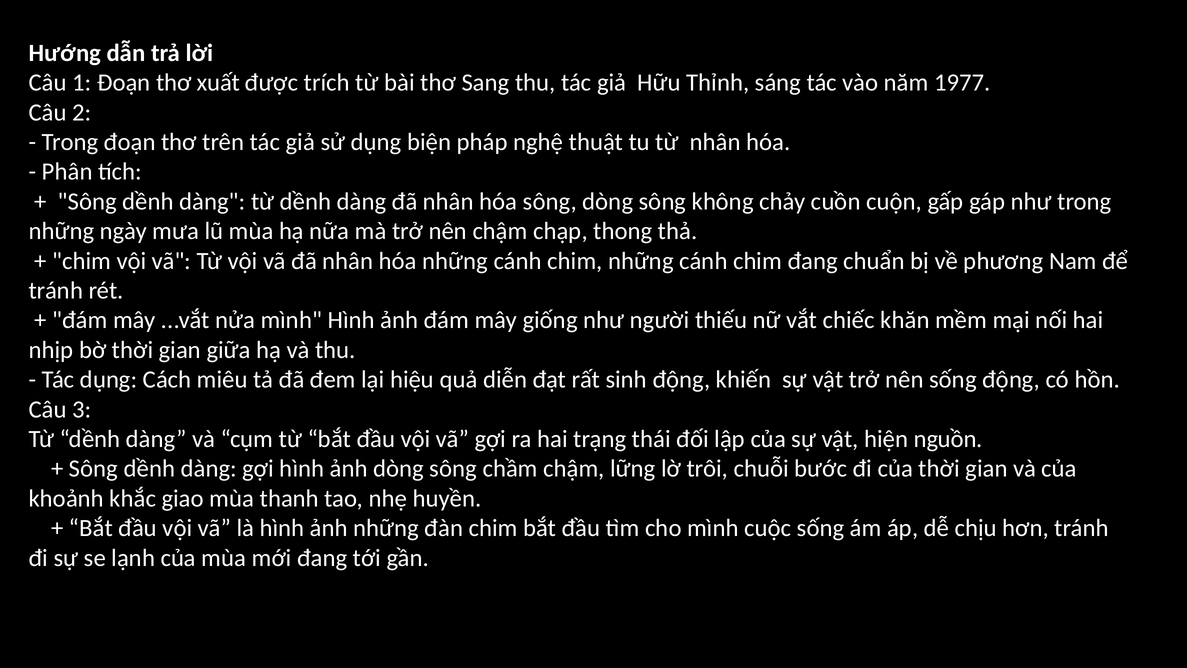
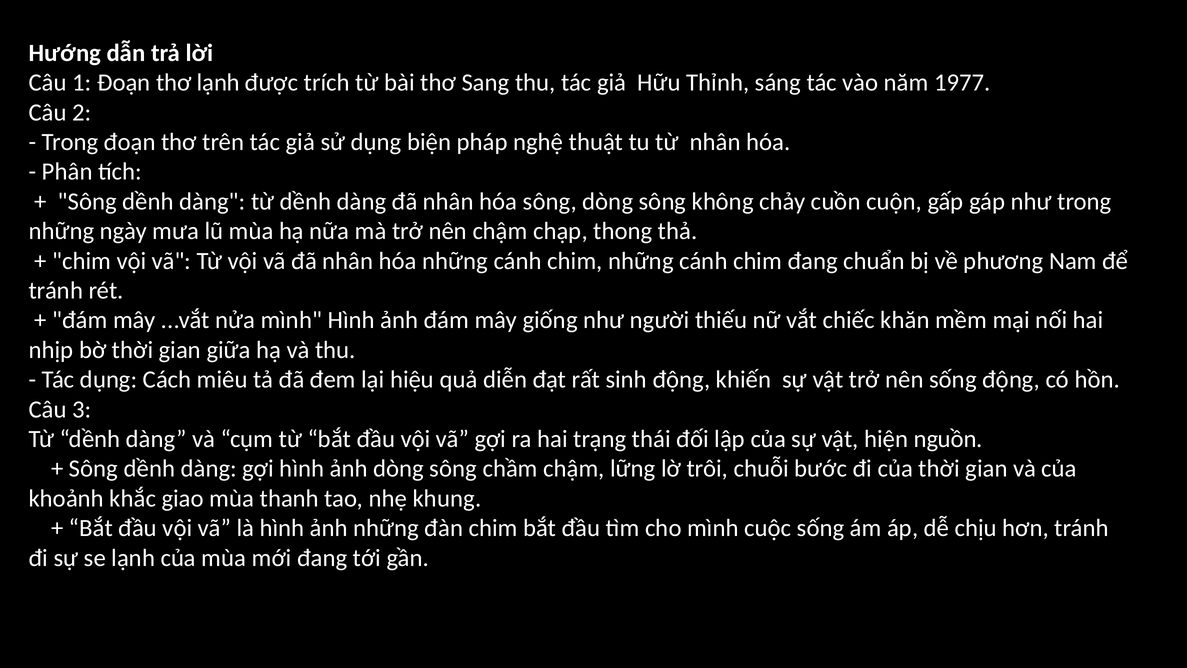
thơ xuất: xuất -> lạnh (218, 83)
huyền: huyền -> khung (447, 498)
